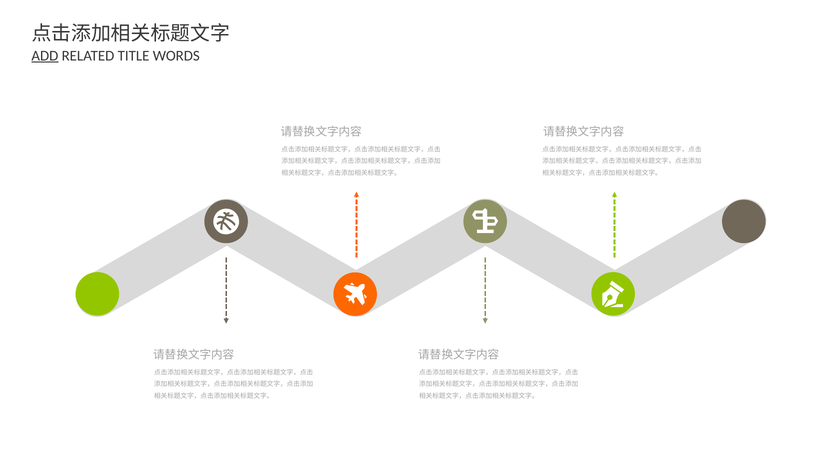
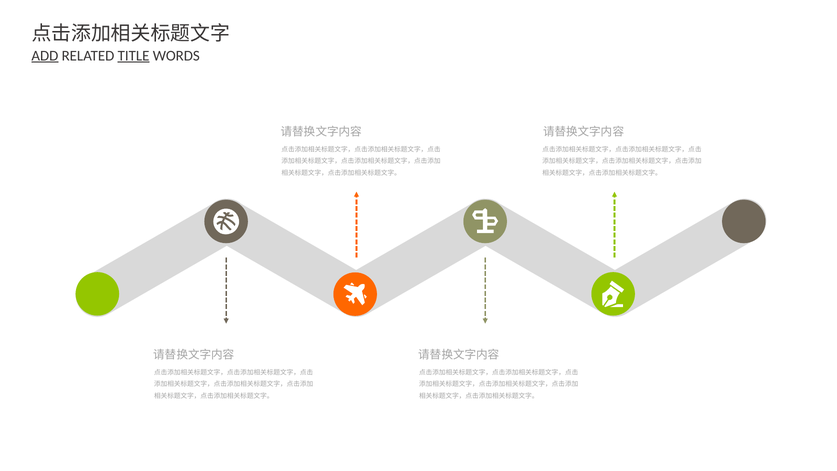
TITLE underline: none -> present (134, 56)
